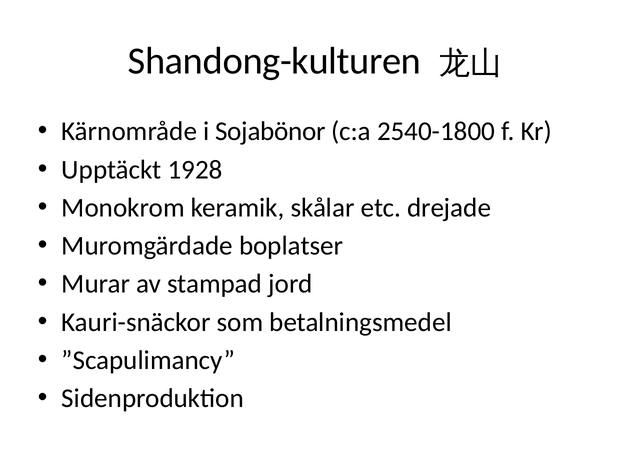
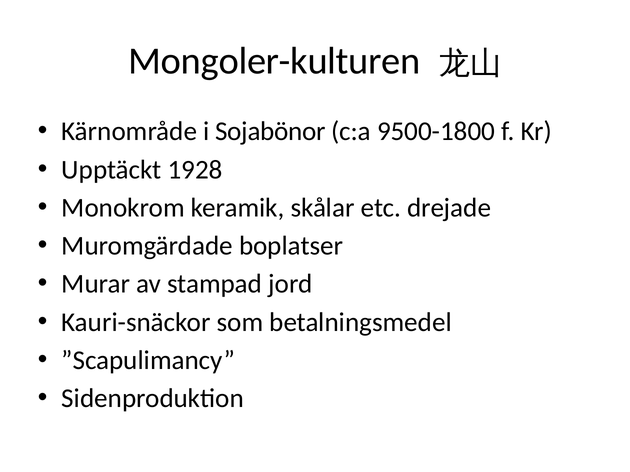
Shandong-kulturen: Shandong-kulturen -> Mongoler-kulturen (274, 61)
2540-1800: 2540-1800 -> 9500-1800 (436, 132)
